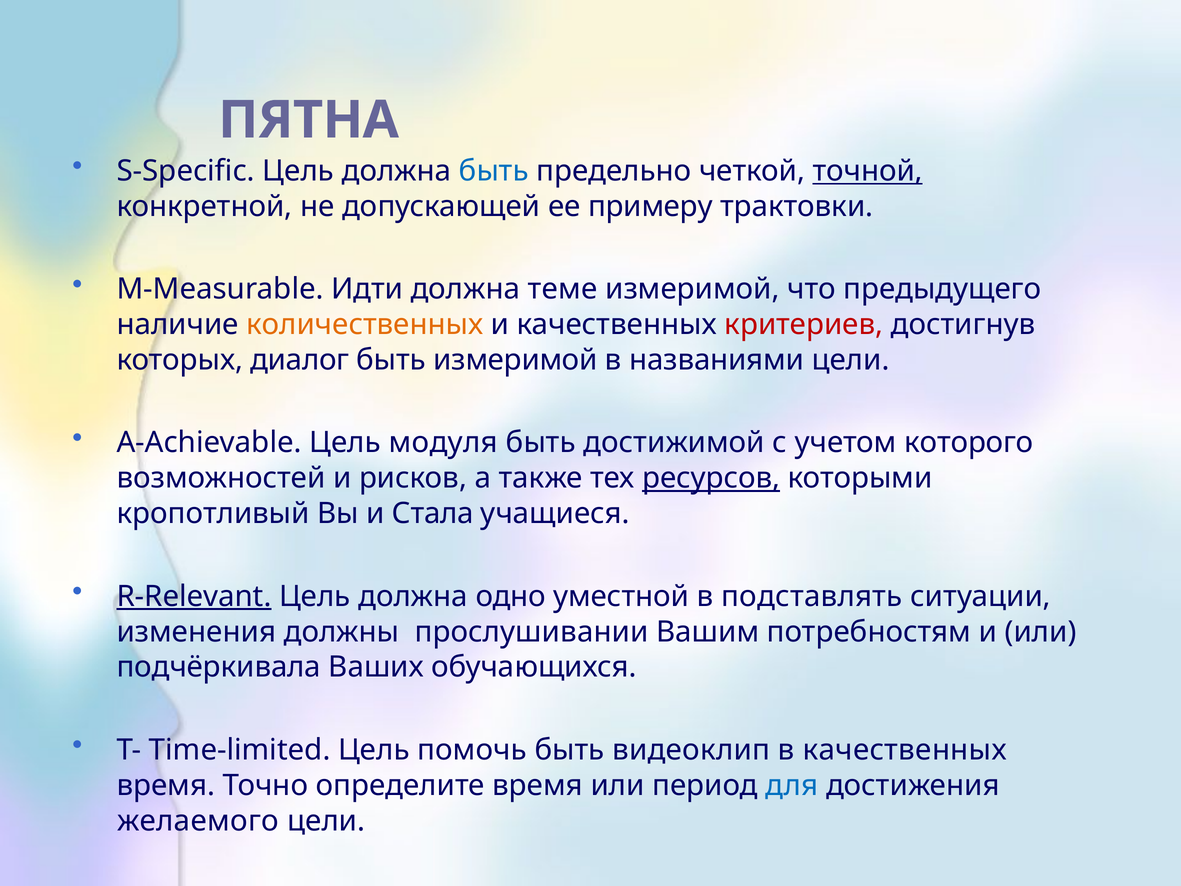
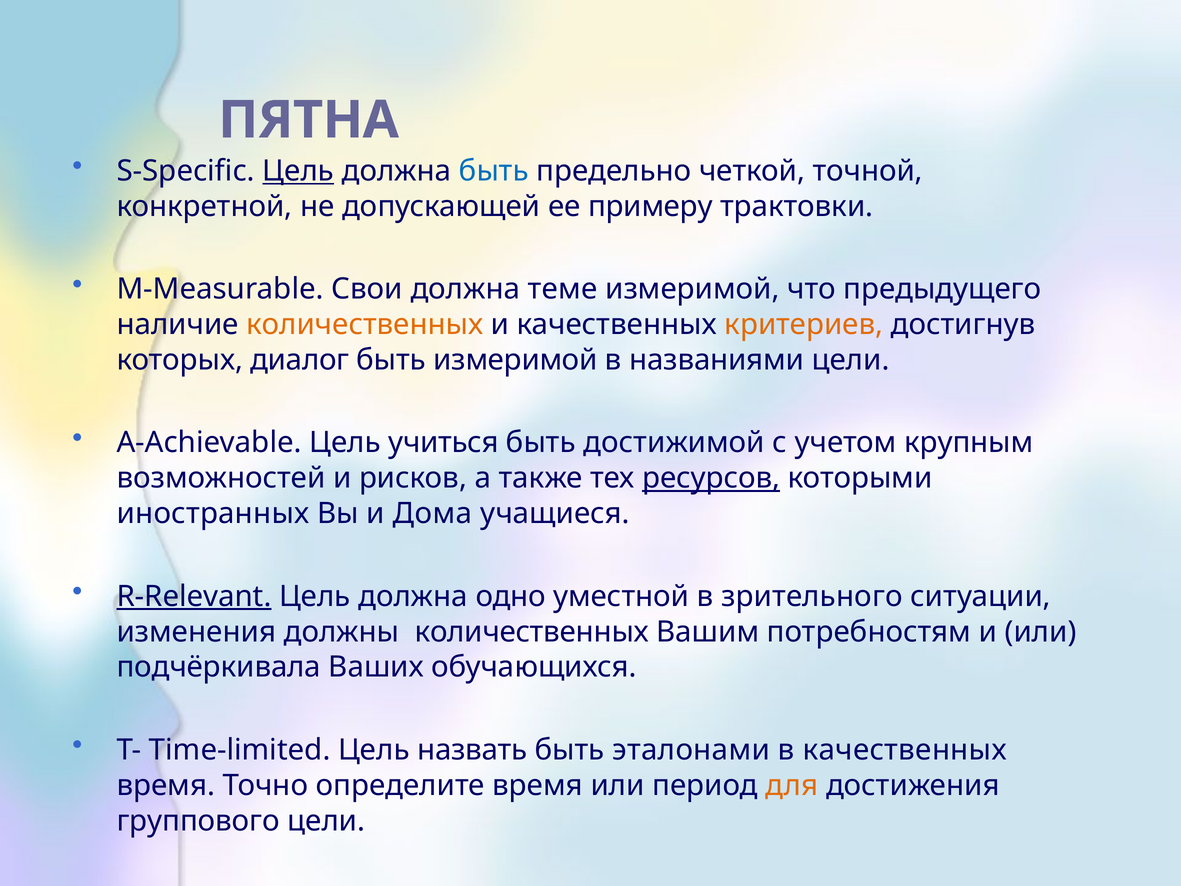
Цель underline: none -> present (298, 171)
точной underline: present -> none (868, 171)
Идти: Идти -> Свои (367, 289)
критериев colour: red -> orange (804, 325)
модуля: модуля -> учиться (443, 443)
которого: которого -> крупным (969, 443)
кропотливый: кропотливый -> иностранных (213, 513)
Стала: Стала -> Дома (432, 513)
подставлять: подставлять -> зрительного (812, 596)
должны прослушивании: прослушивании -> количественных (532, 632)
помочь: помочь -> назвать (472, 750)
видеоклип: видеоклип -> эталонами (691, 750)
для colour: blue -> orange (792, 785)
желаемого: желаемого -> группового (198, 821)
